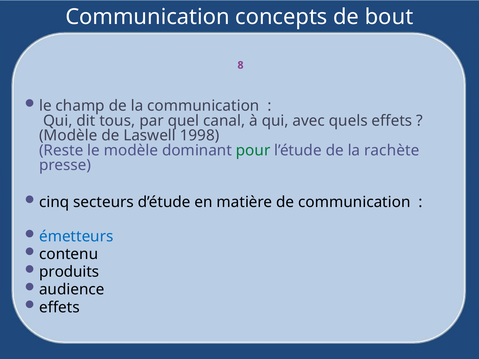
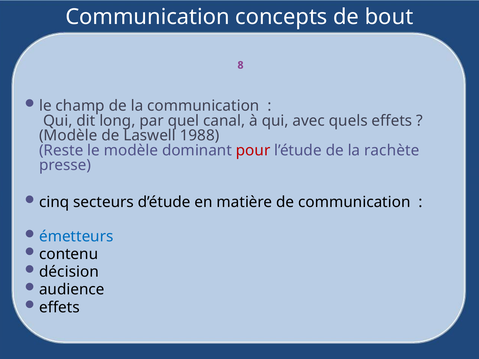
tous: tous -> long (117, 121)
1998: 1998 -> 1988 (200, 136)
pour colour: green -> red (253, 150)
produits: produits -> décision (69, 272)
